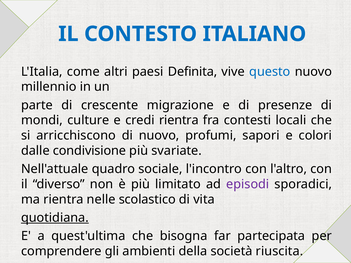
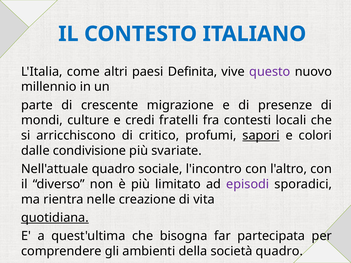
questo colour: blue -> purple (270, 72)
credi rientra: rientra -> fratelli (179, 120)
di nuovo: nuovo -> critico (159, 136)
sapori underline: none -> present (261, 136)
scolastico: scolastico -> creazione (147, 200)
società riuscita: riuscita -> quadro (279, 251)
